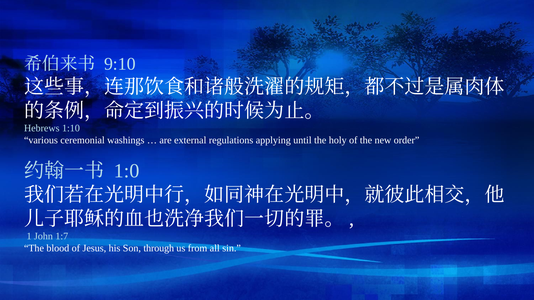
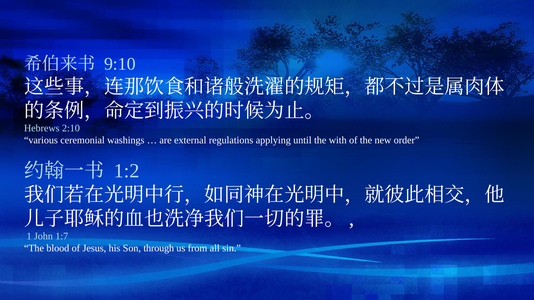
1:10: 1:10 -> 2:10 (71, 128)
holy: holy -> with (338, 140)
1:0: 1:0 -> 1:2 (127, 171)
